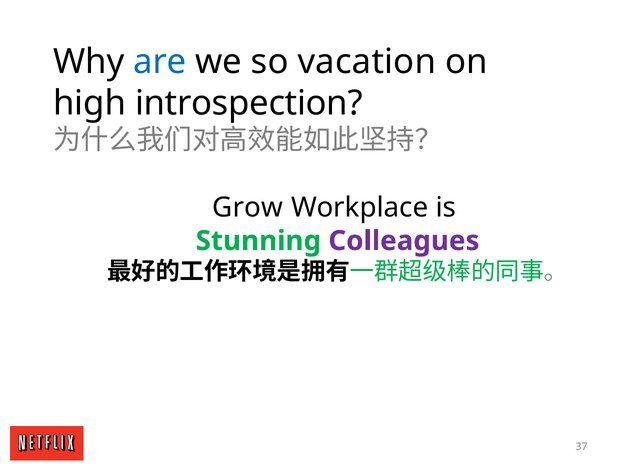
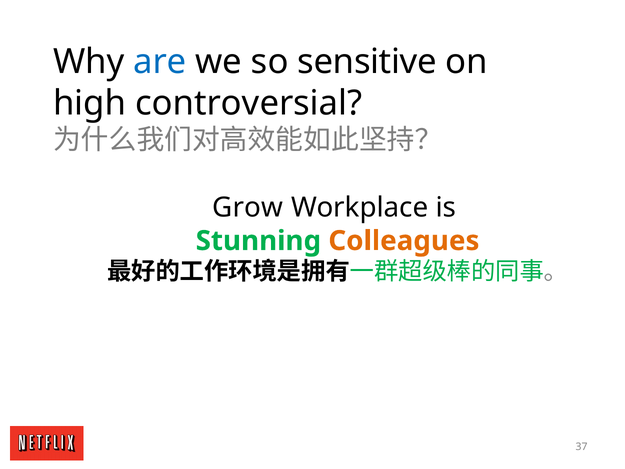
vacation: vacation -> sensitive (367, 62)
introspection: introspection -> controversial (249, 103)
Colleagues colour: purple -> orange (404, 241)
